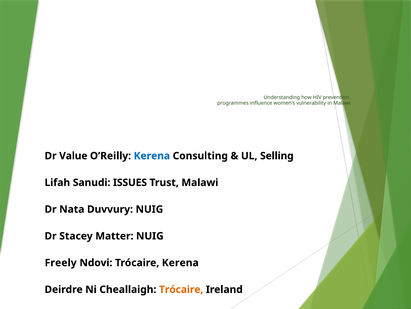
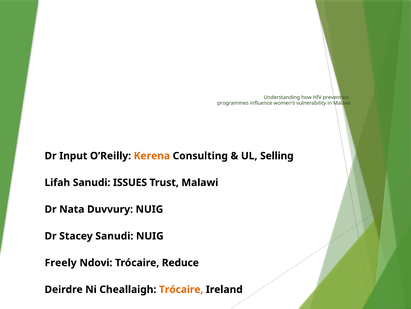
Value: Value -> Input (73, 156)
Kerena colour: blue -> orange (152, 156)
Stacey Matter: Matter -> Sanudi (114, 236)
Trócaire Kerena: Kerena -> Reduce (180, 262)
